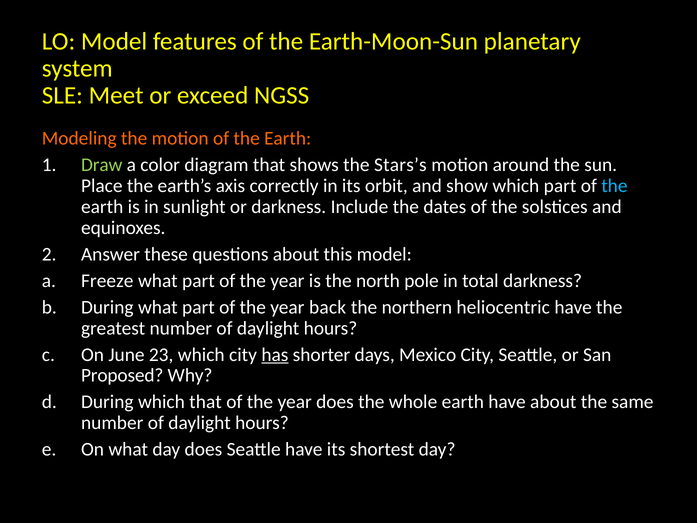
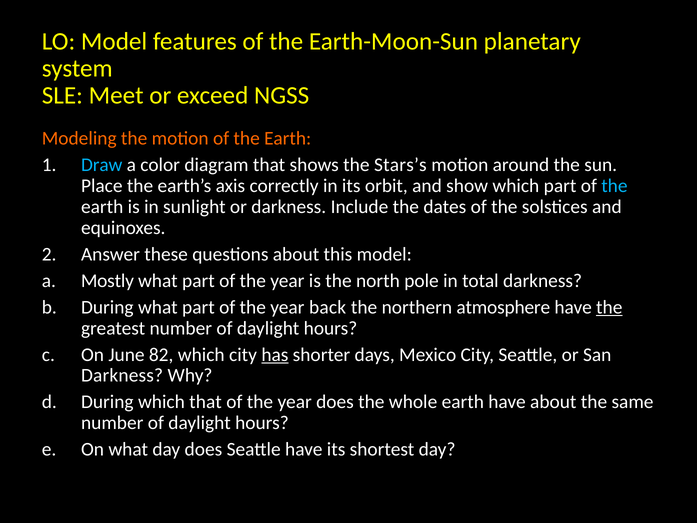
Draw colour: light green -> light blue (102, 165)
Freeze: Freeze -> Mostly (107, 281)
heliocentric: heliocentric -> atmosphere (503, 307)
the underline: none -> present (609, 307)
23: 23 -> 82 (161, 354)
Proposed: Proposed -> Darkness (122, 375)
